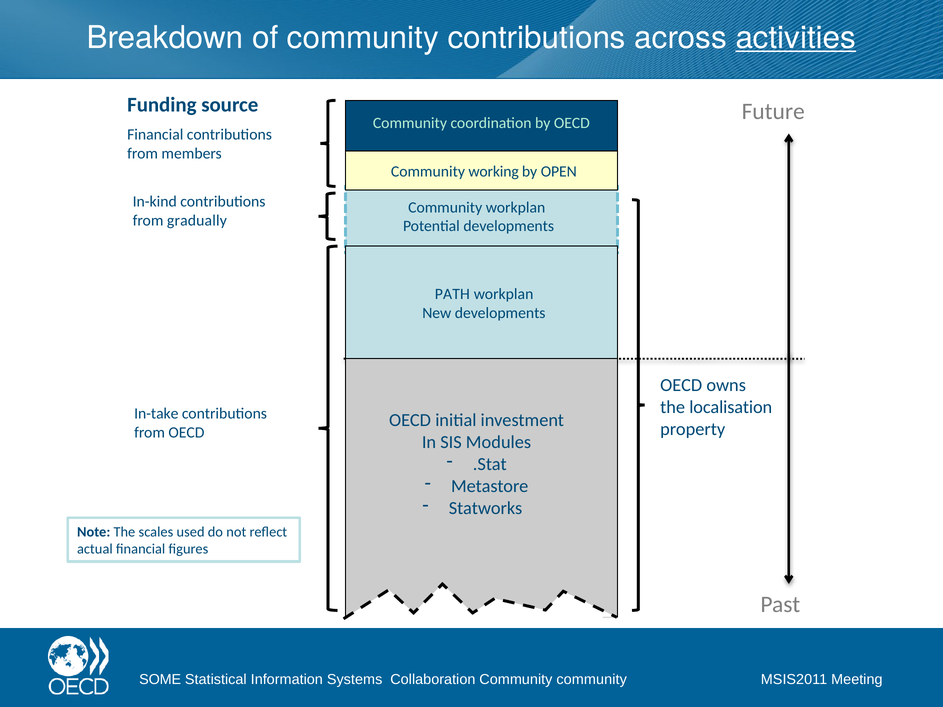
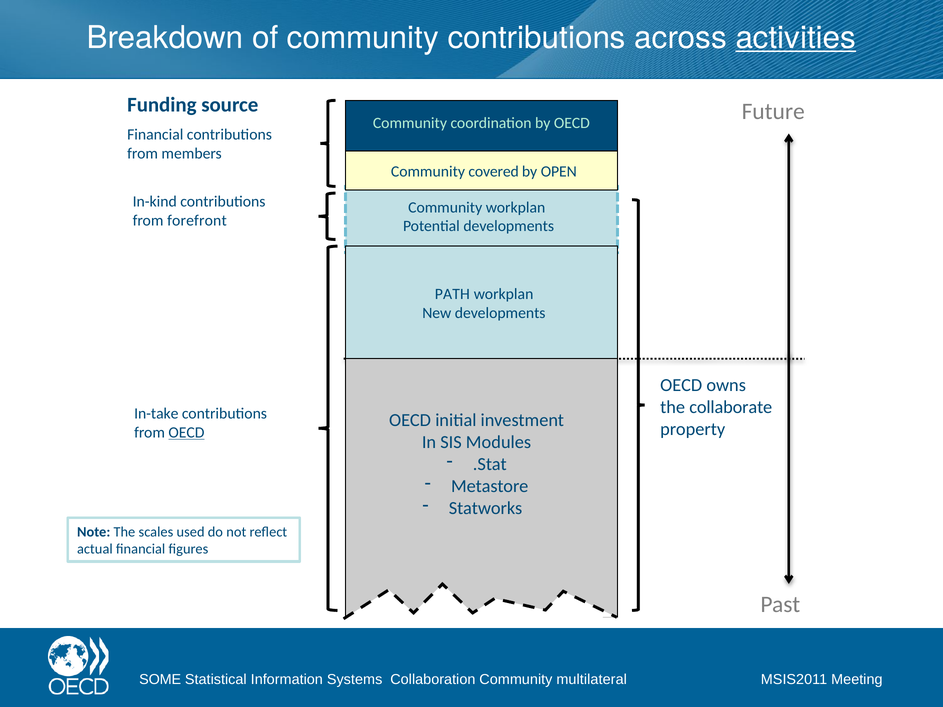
working: working -> covered (494, 172)
gradually: gradually -> forefront (197, 221)
localisation: localisation -> collaborate (731, 407)
OECD underline: none -> present (186, 433)
Collaboration Community community: community -> multilateral (592, 680)
